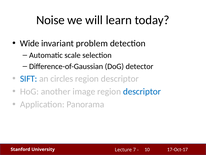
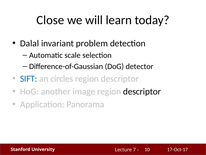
Noise: Noise -> Close (50, 20)
Wide: Wide -> Dalal (30, 43)
descriptor colour: blue -> black (142, 91)
